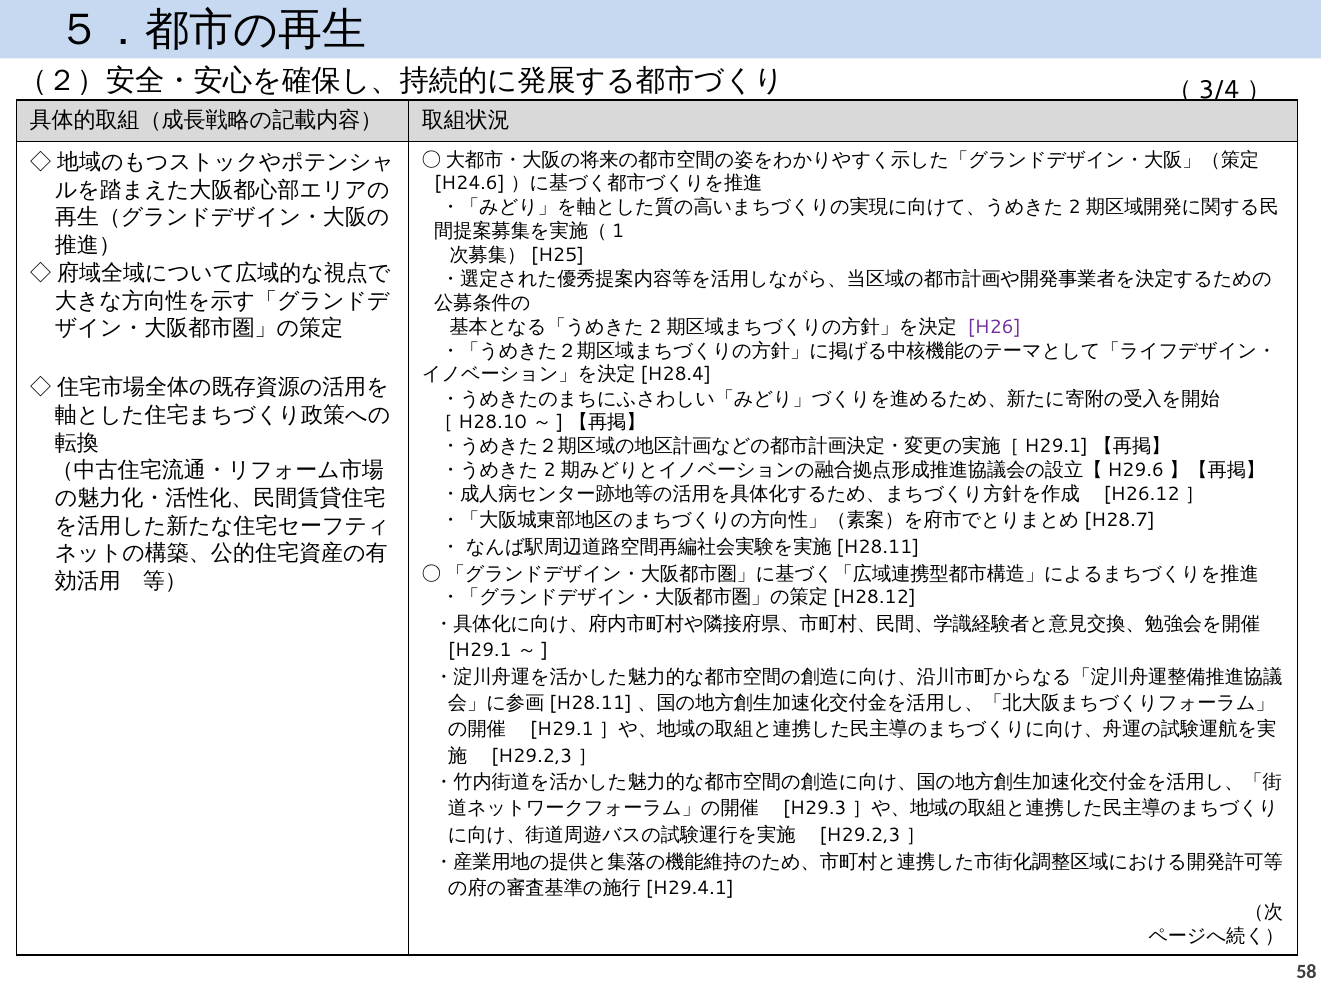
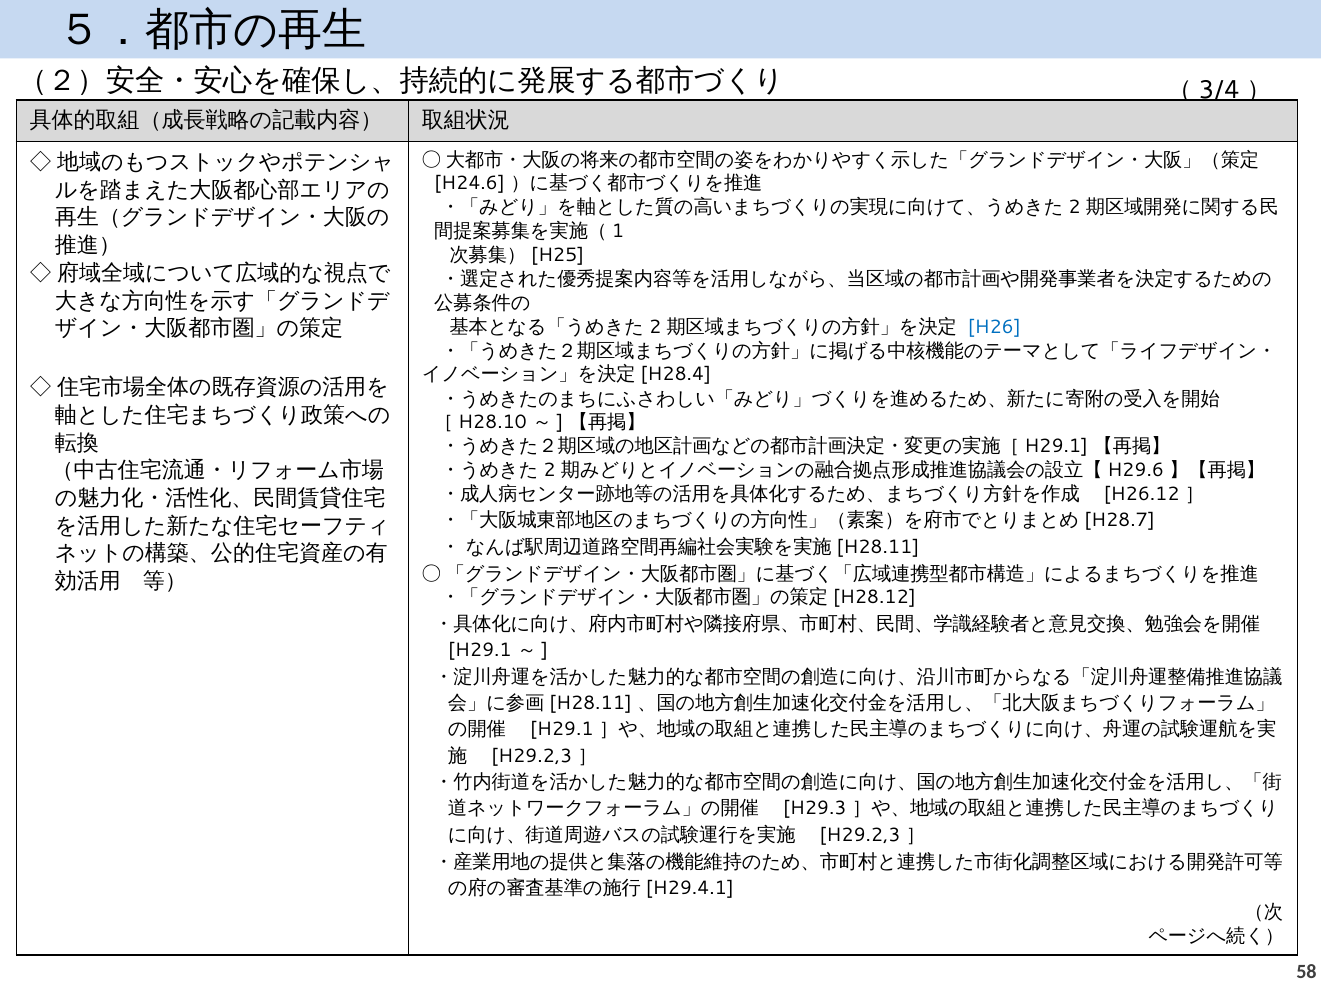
H26 colour: purple -> blue (994, 327)
